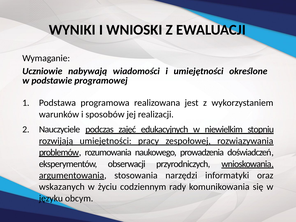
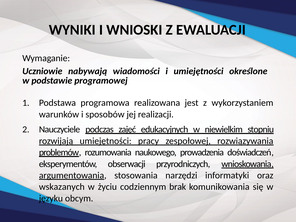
rady: rady -> brak (178, 187)
